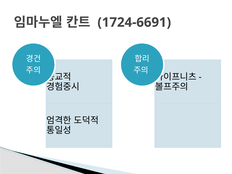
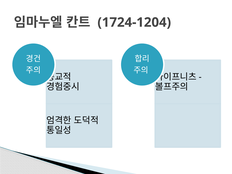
1724-6691: 1724-6691 -> 1724-1204 (134, 22)
